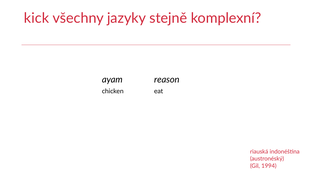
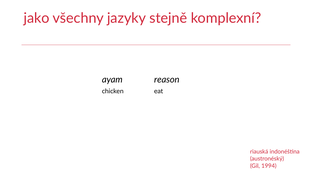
kick: kick -> jako (37, 18)
